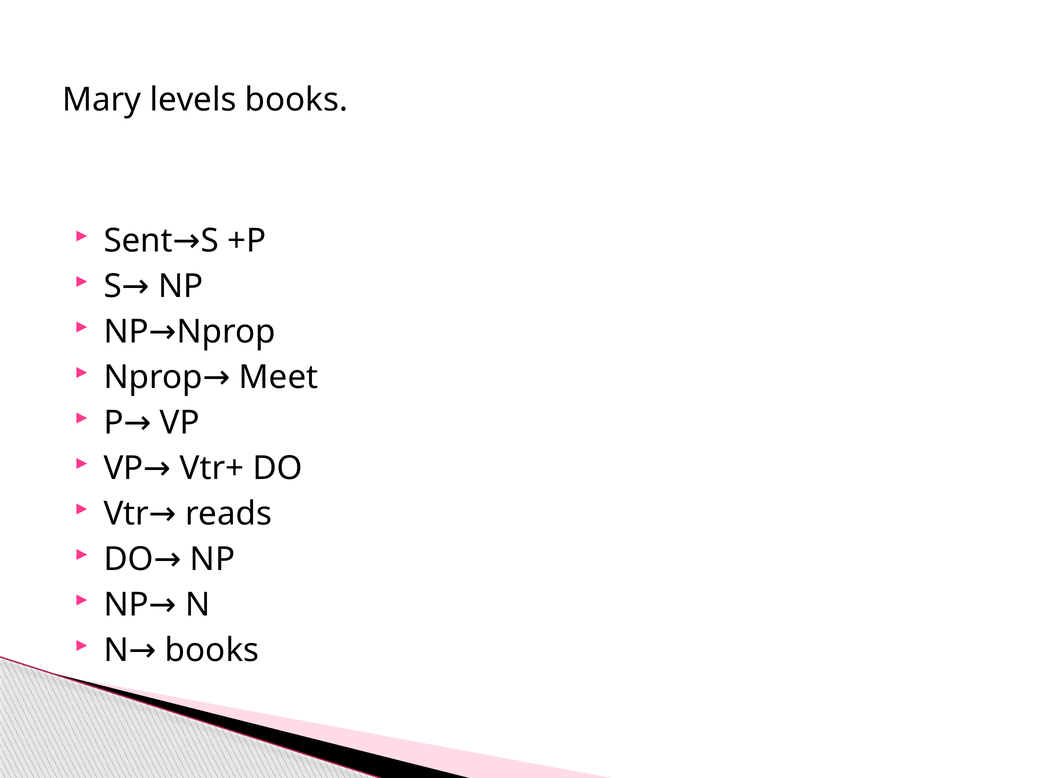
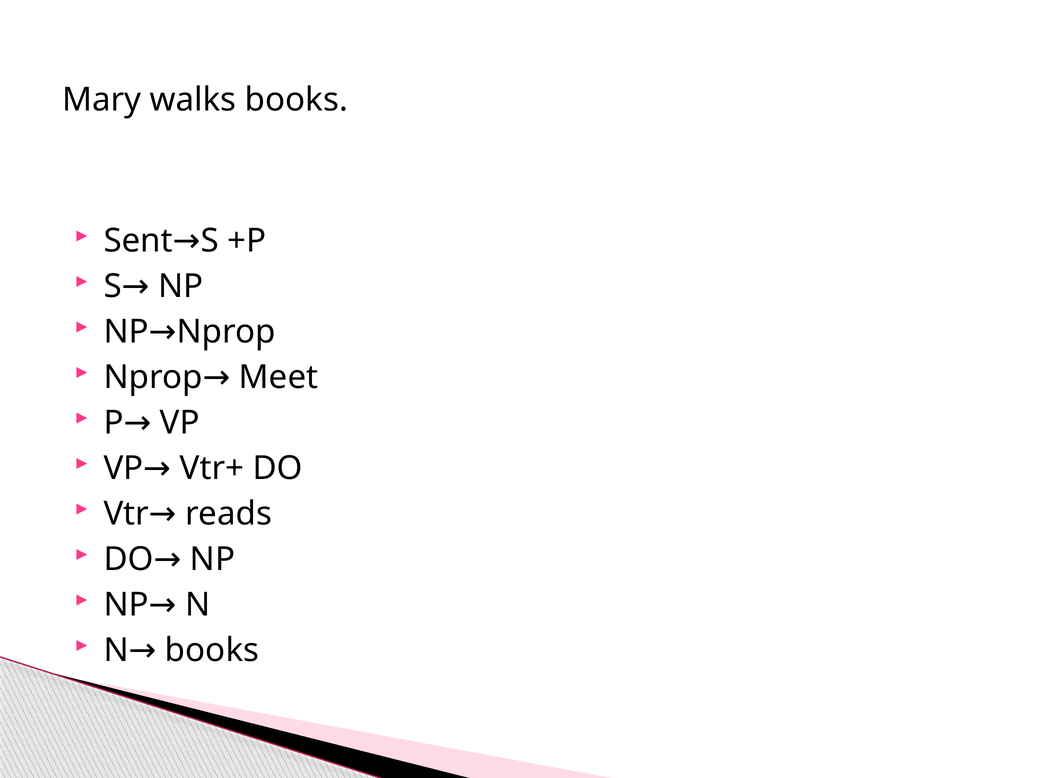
levels: levels -> walks (193, 100)
